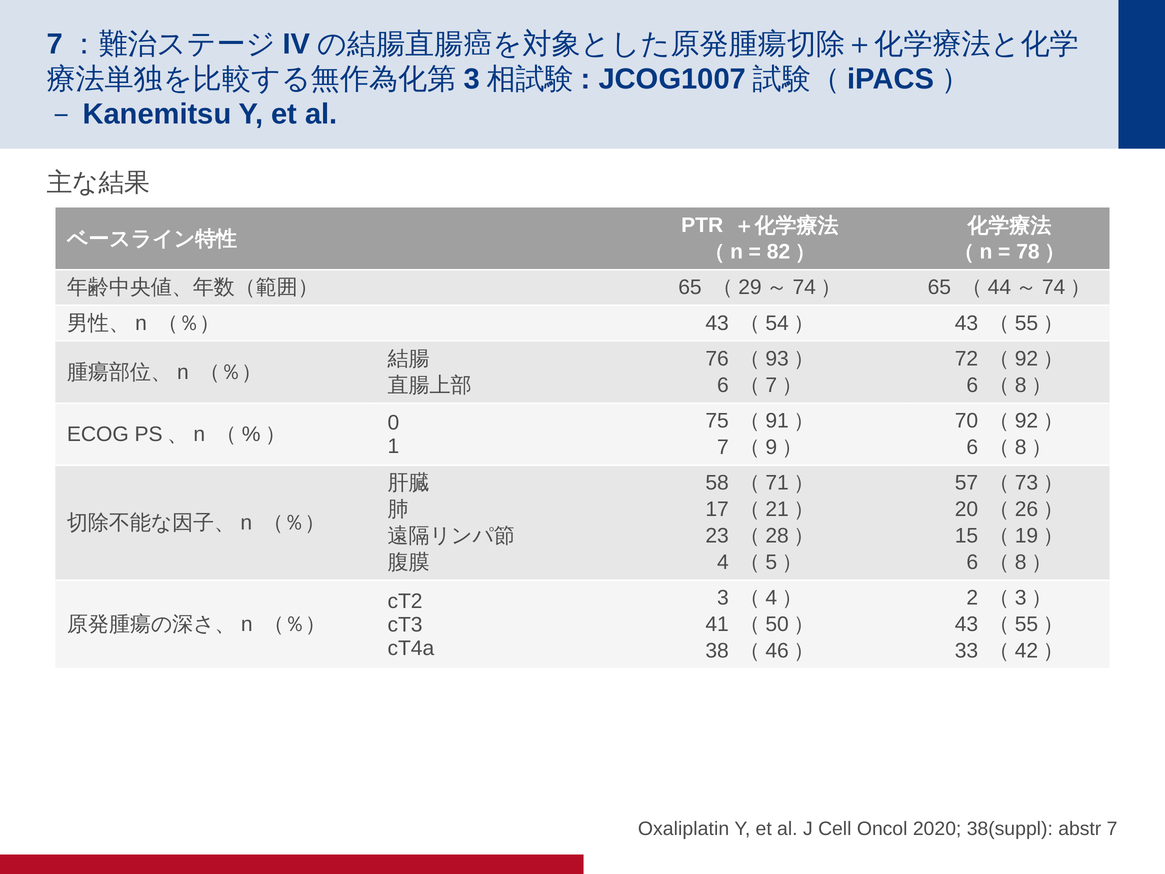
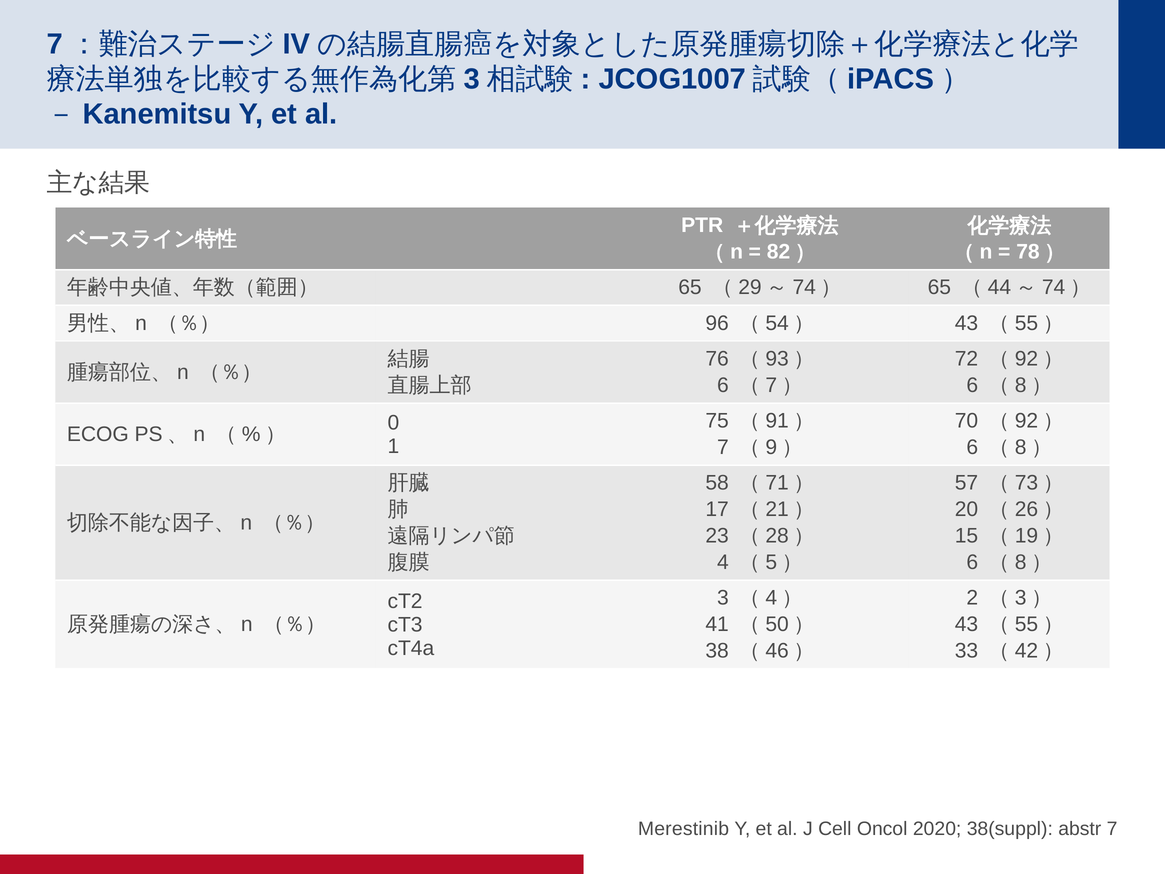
43: 43 -> 96 (717, 323)
Oxaliplatin: Oxaliplatin -> Merestinib (684, 828)
